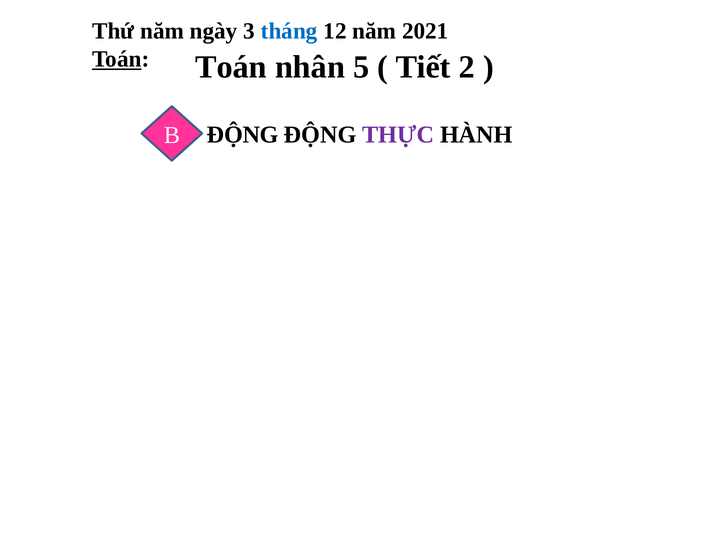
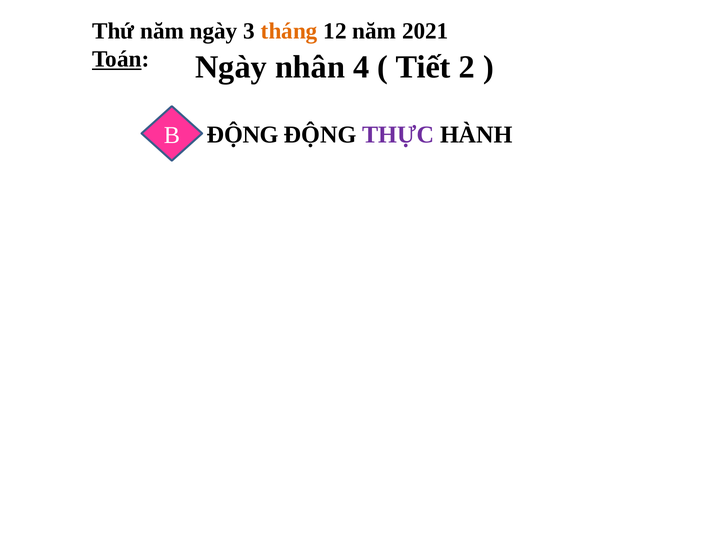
tháng colour: blue -> orange (289, 31)
Toán Toán: Toán -> Ngày (231, 67)
5: 5 -> 4 (361, 67)
